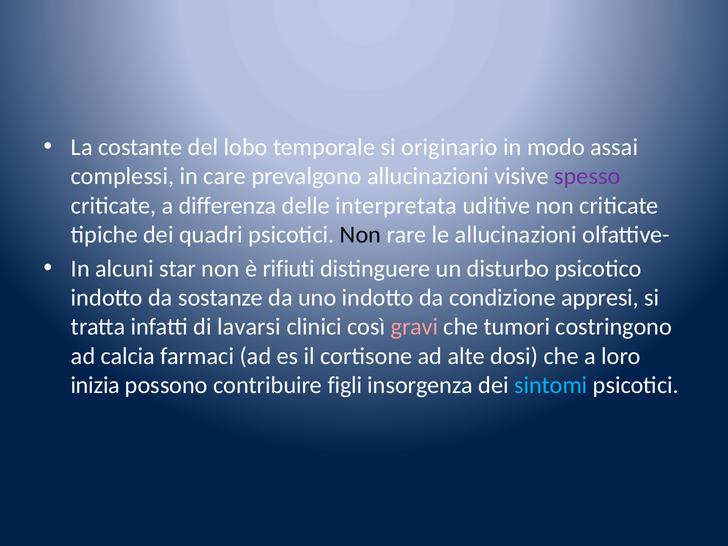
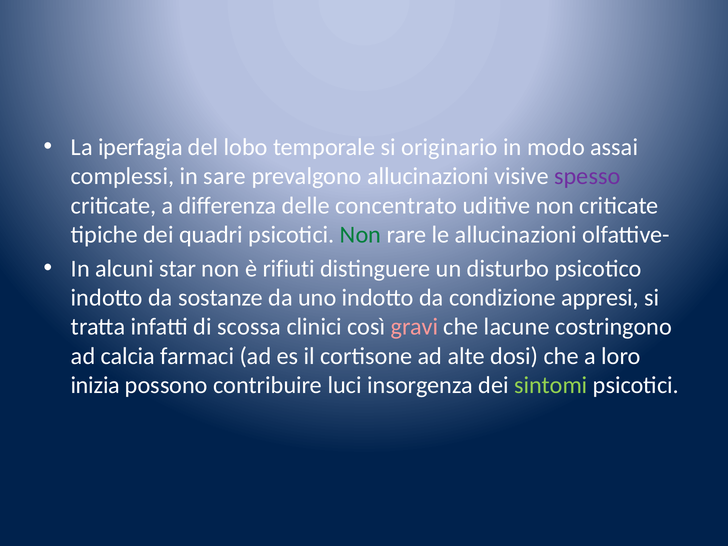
costante: costante -> iperfagia (140, 147)
care: care -> sare (225, 176)
interpretata: interpretata -> concentrato (396, 206)
Non colour: black -> green (361, 235)
lavarsi: lavarsi -> scossa (249, 327)
tumori: tumori -> lacune (517, 327)
figli: figli -> luci (345, 385)
sintomi colour: light blue -> light green (551, 385)
